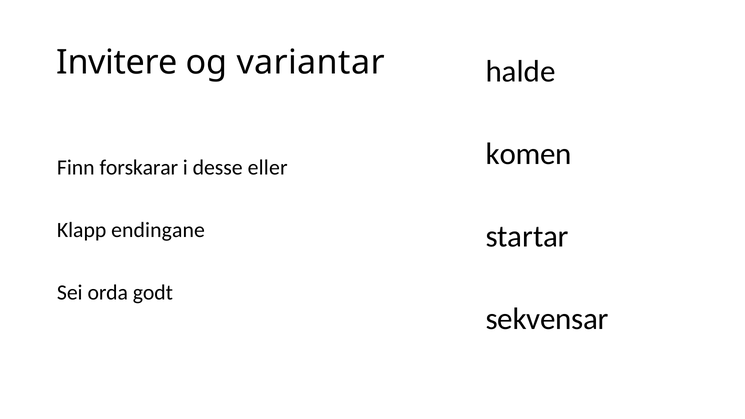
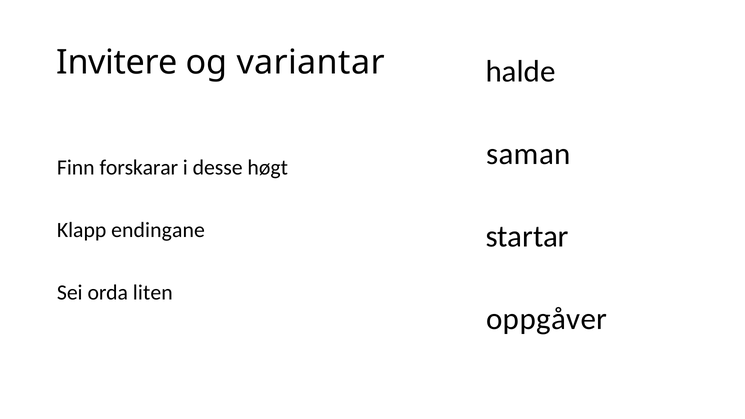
komen: komen -> saman (528, 154)
eller: eller -> høgt (268, 167)
godt: godt -> liten (153, 292)
sekvensar: sekvensar -> oppgåver (547, 319)
